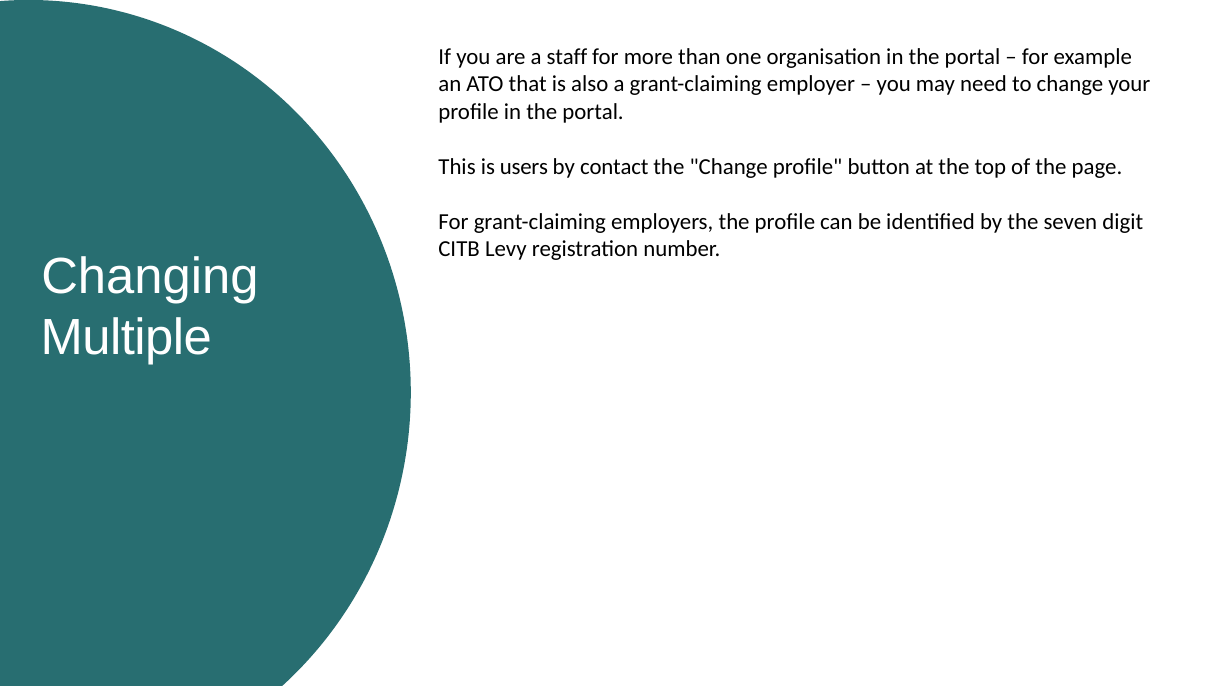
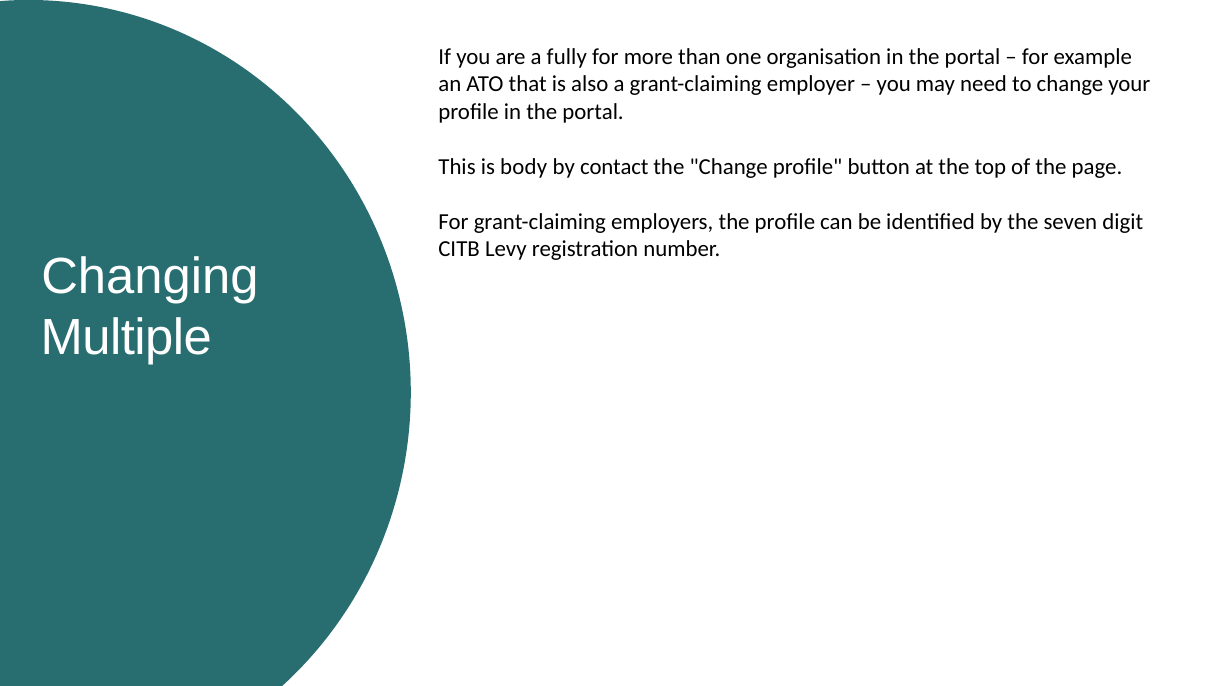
staff: staff -> fully (567, 57)
users: users -> body (524, 167)
